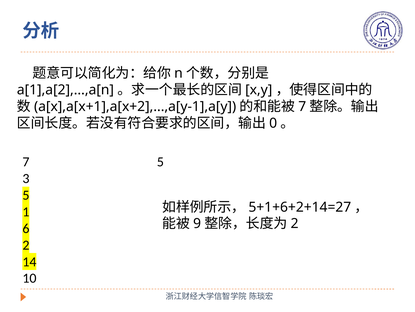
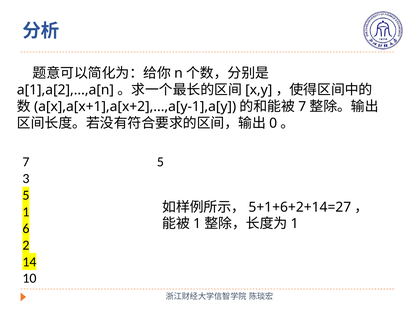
9: 9 -> 1 (197, 223)
2: 2 -> 1 (295, 223)
